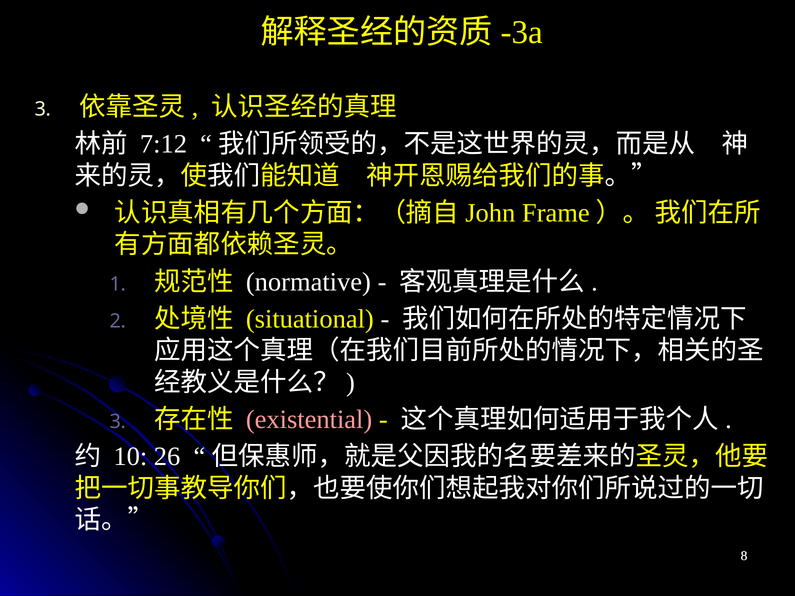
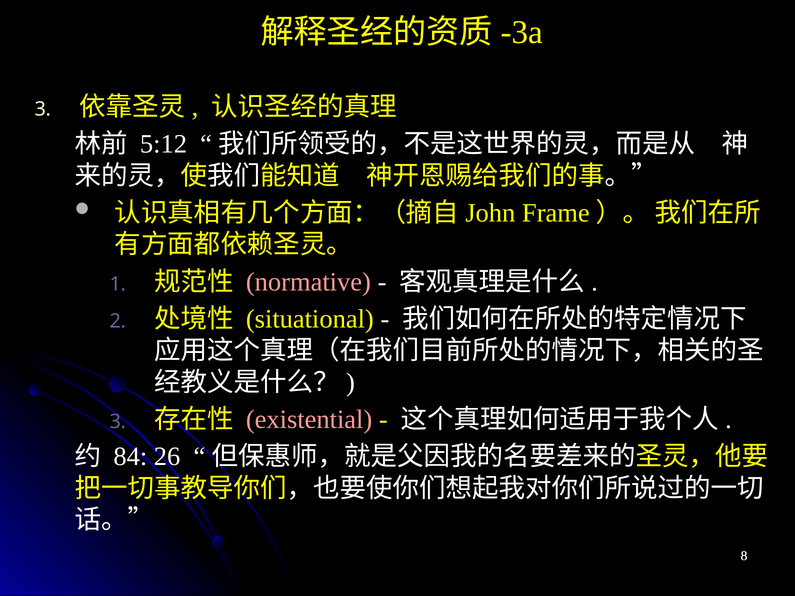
7:12: 7:12 -> 5:12 (163, 144)
normative colour: white -> pink (308, 282)
10: 10 -> 84 (130, 457)
